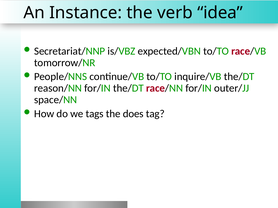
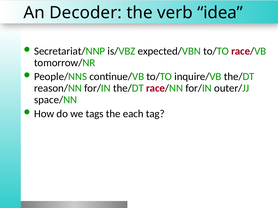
Instance: Instance -> Decoder (86, 13)
does: does -> each (133, 114)
